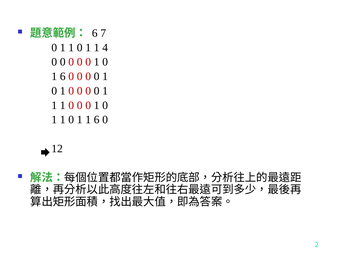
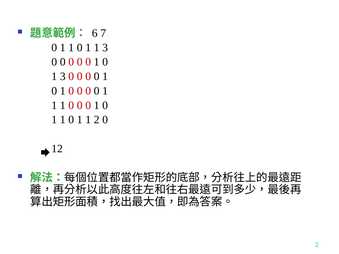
1 1 4: 4 -> 3 (105, 48)
6: 6 -> 3 (63, 77)
1 1 6: 6 -> 2 (97, 120)
